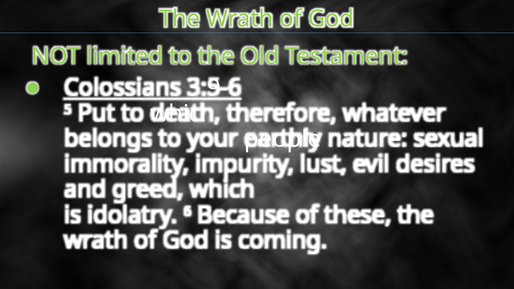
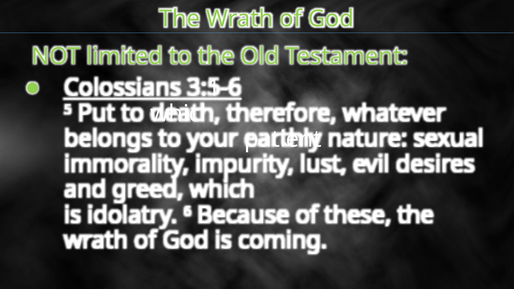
3:9-6: 3:9-6 -> 3:1-6 (214, 88)
people: people -> patient (283, 139)
